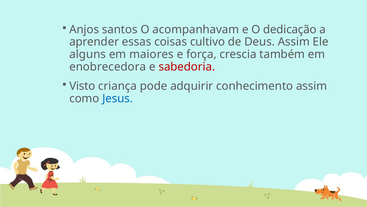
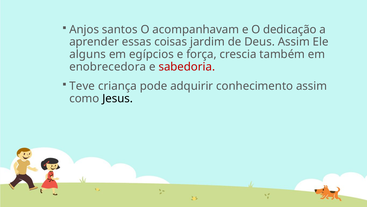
cultivo: cultivo -> jardim (207, 42)
maiores: maiores -> egípcios (152, 54)
Visto: Visto -> Teve (82, 86)
Jesus colour: blue -> black (118, 98)
